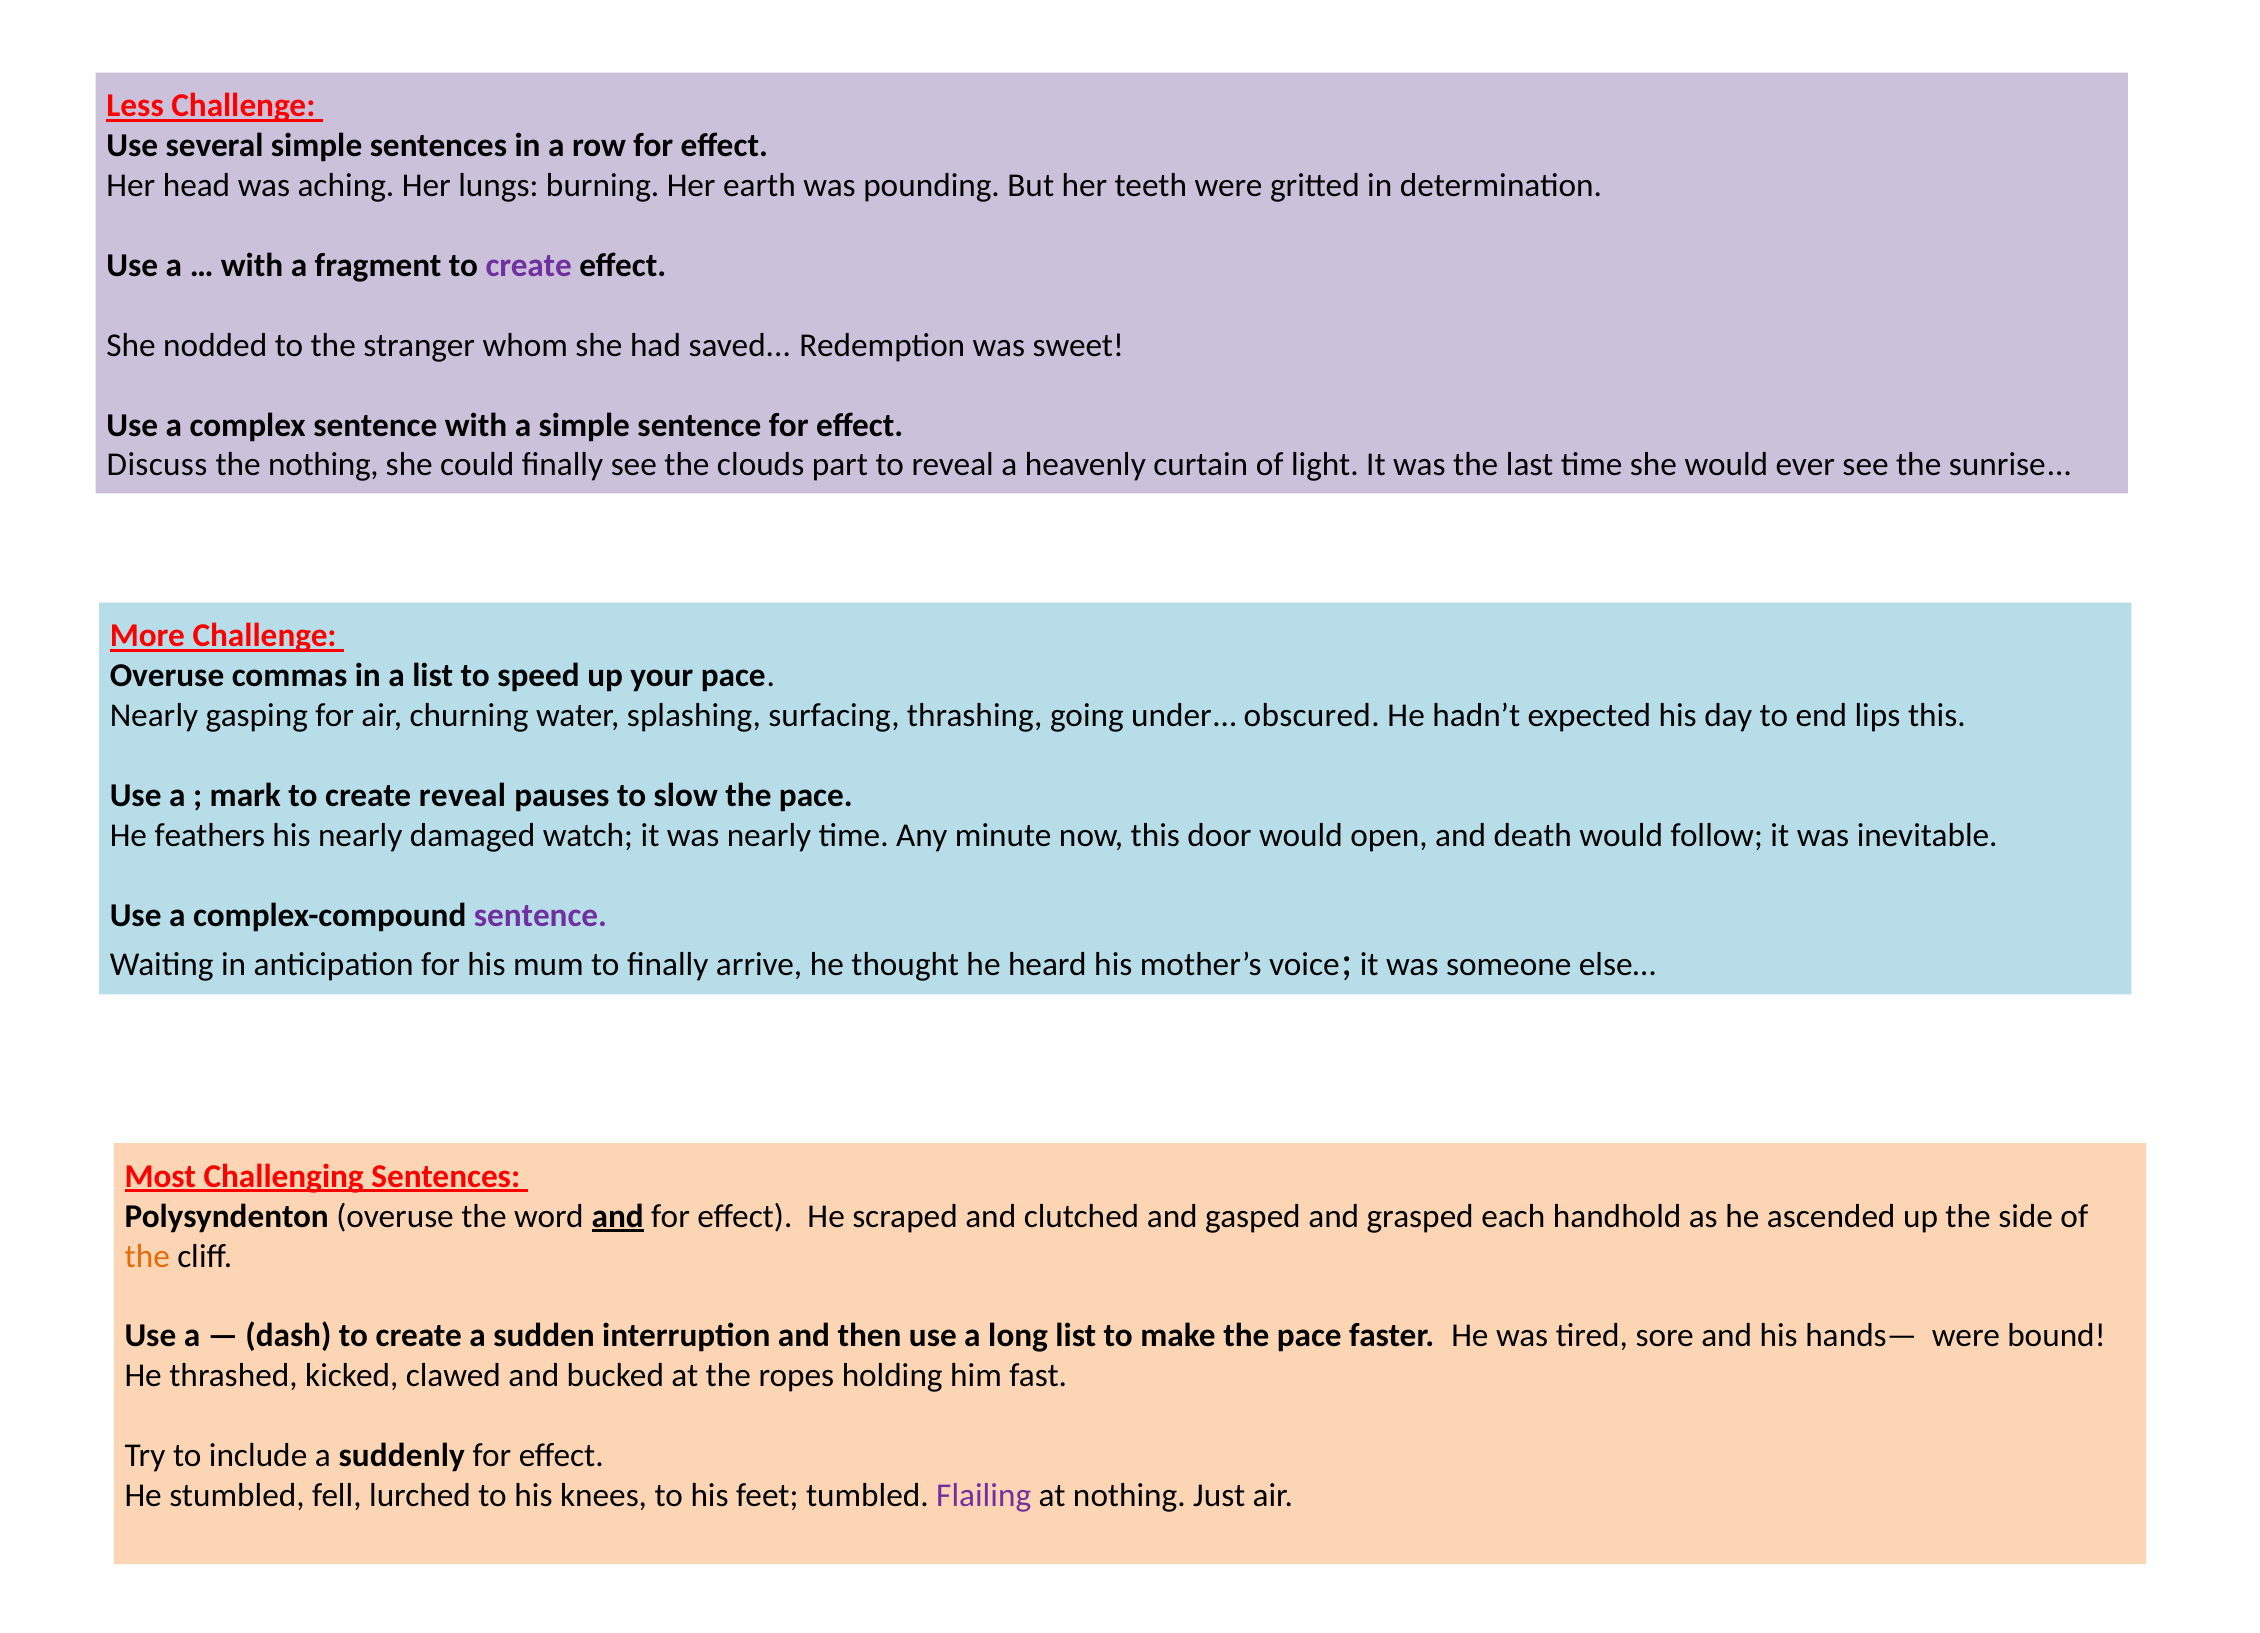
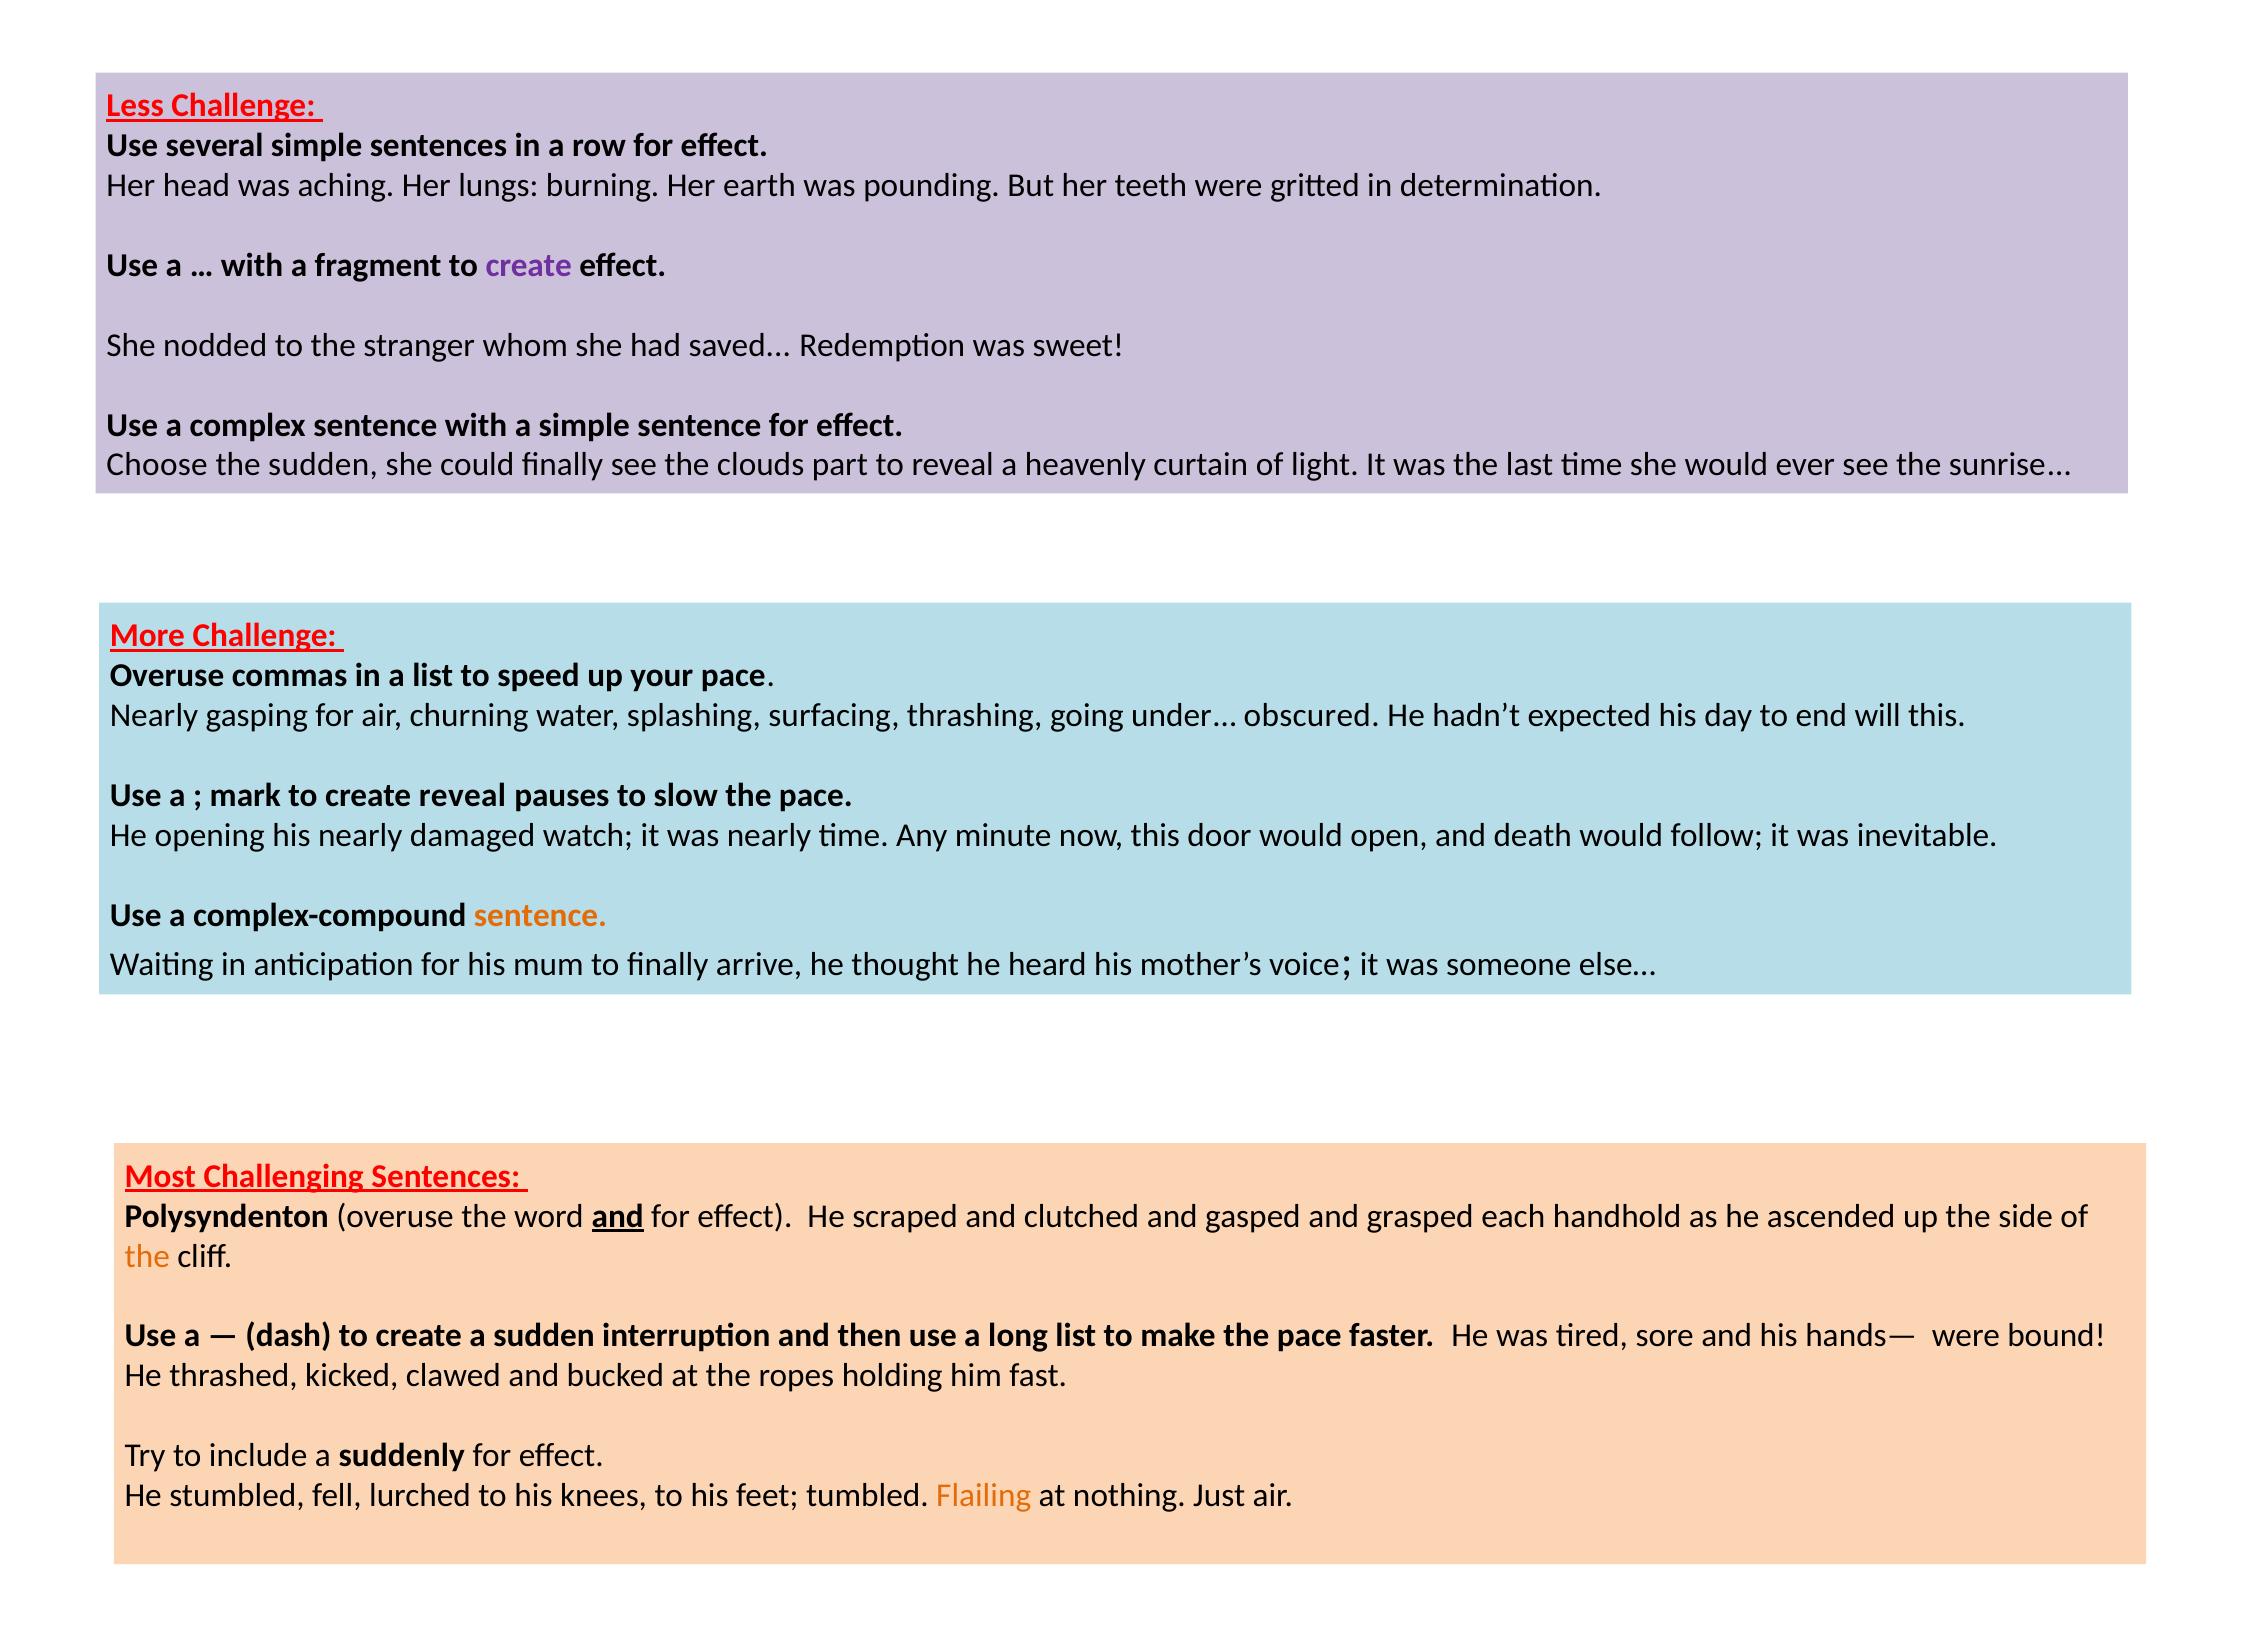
Discuss: Discuss -> Choose (157, 465)
the nothing: nothing -> sudden (323, 465)
lips: lips -> will (1878, 716)
feathers: feathers -> opening (210, 835)
sentence colour: purple -> orange (540, 915)
Flailing colour: purple -> orange (984, 1496)
